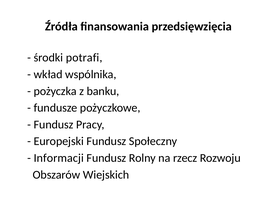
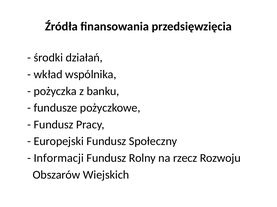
potrafi: potrafi -> działań (84, 58)
